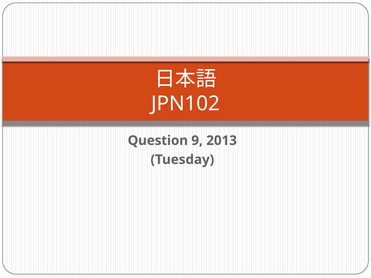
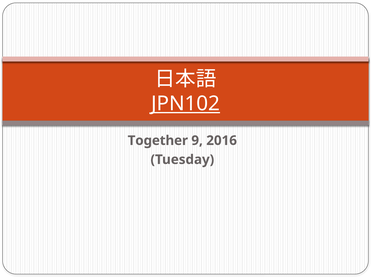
JPN102 underline: none -> present (186, 104)
Question: Question -> Together (158, 141)
2013: 2013 -> 2016 (222, 141)
